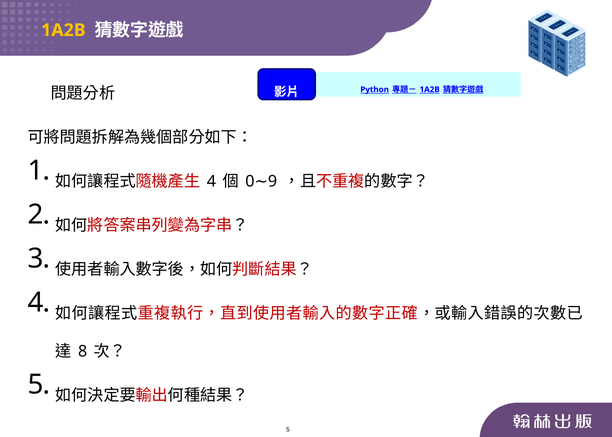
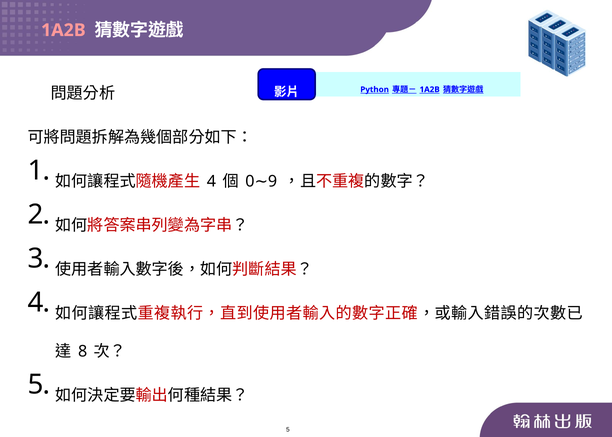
1A2B colour: yellow -> pink (63, 30)
